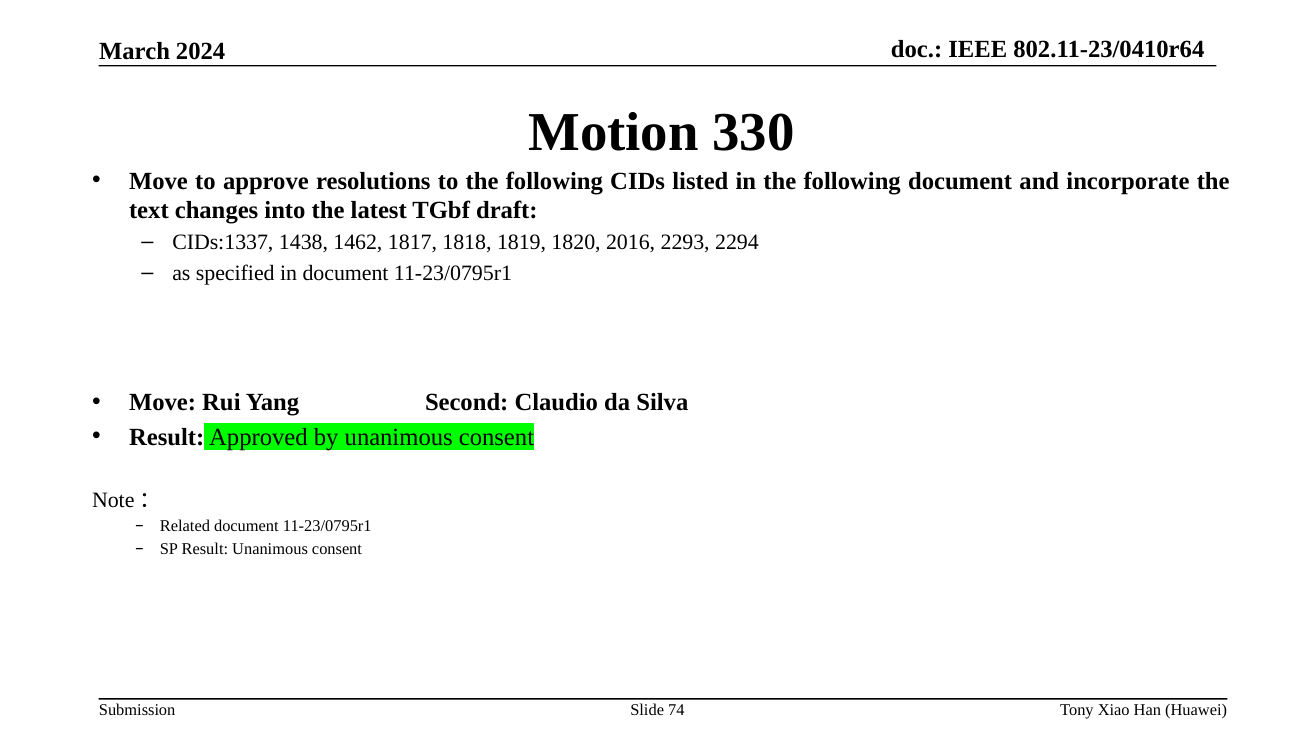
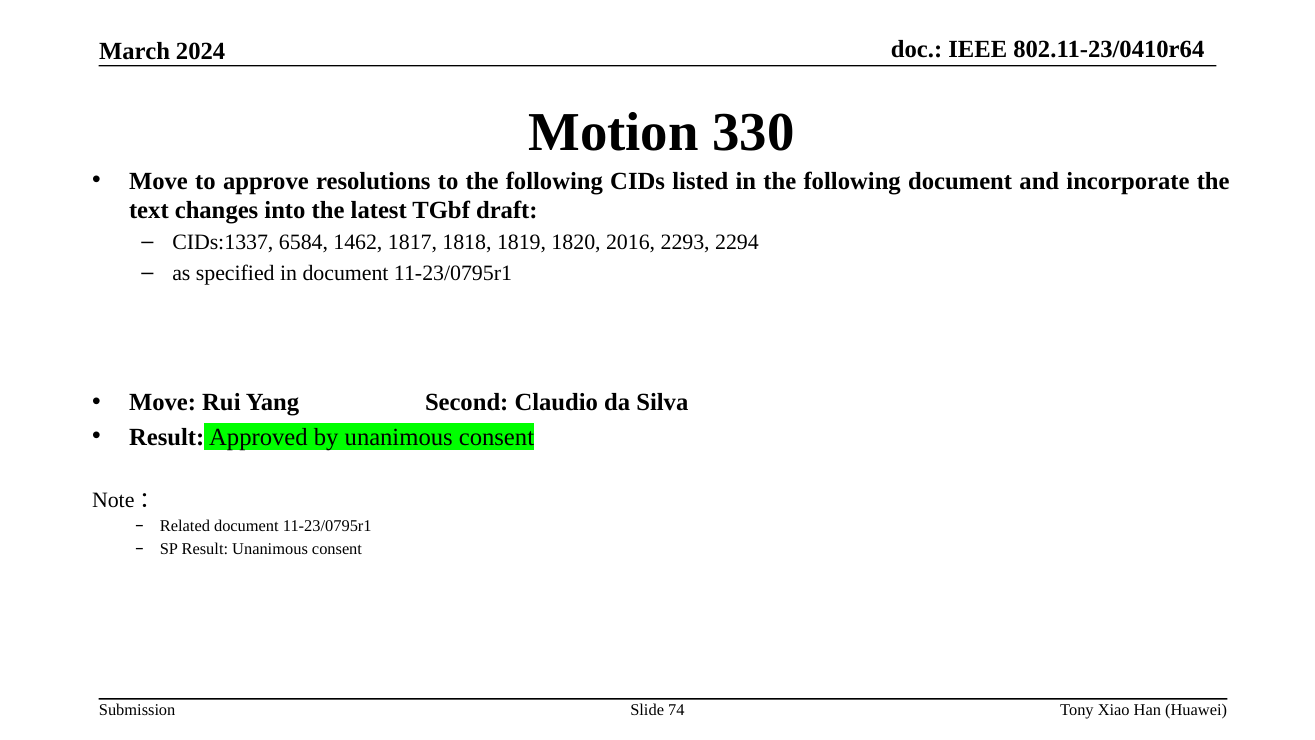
1438: 1438 -> 6584 (303, 243)
